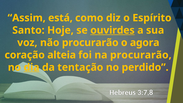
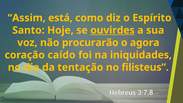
alteia: alteia -> caído (62, 55)
na procurarão: procurarão -> iniquidades (141, 55)
dia underline: present -> none (32, 67)
perdido: perdido -> filisteus (145, 67)
